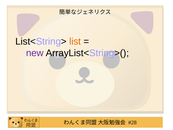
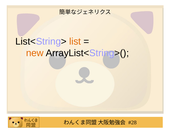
new colour: purple -> orange (35, 53)
